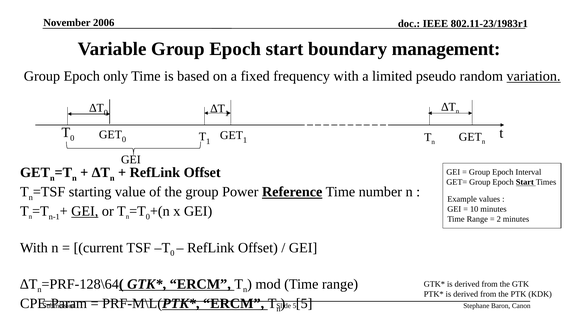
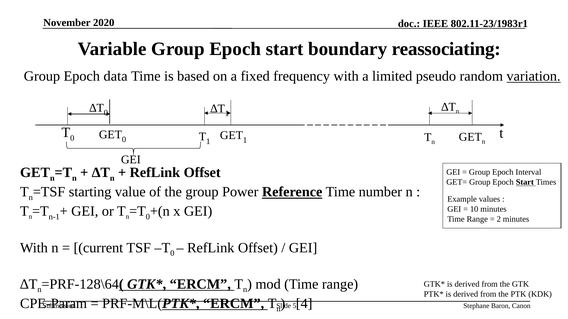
2006: 2006 -> 2020 (104, 23)
management: management -> reassociating (446, 49)
only: only -> data (116, 76)
GEI underline: present -> none (85, 212)
5: 5 -> 4 (304, 304)
